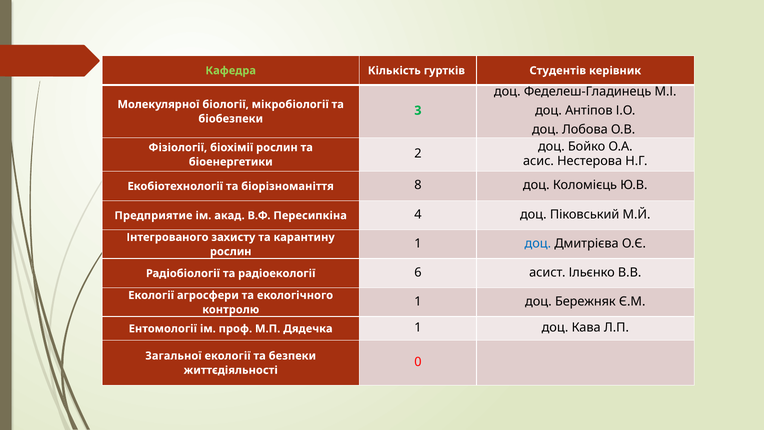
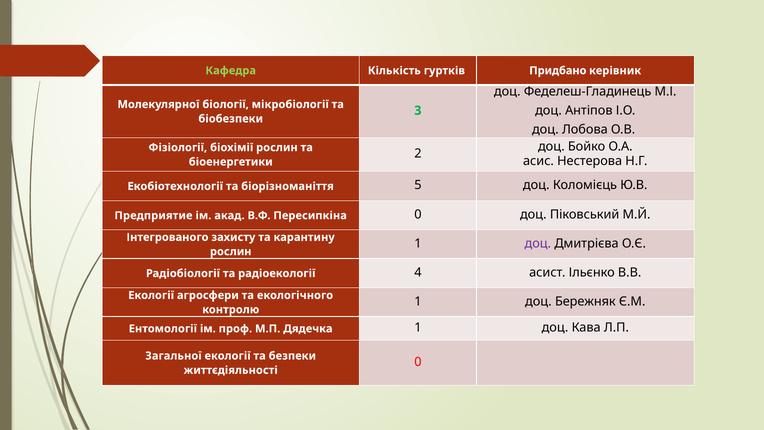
Студентів: Студентів -> Придбано (558, 71)
8: 8 -> 5 (418, 185)
Пересипкіна 4: 4 -> 0 (418, 214)
доц colour: blue -> purple (538, 243)
6: 6 -> 4 (418, 272)
